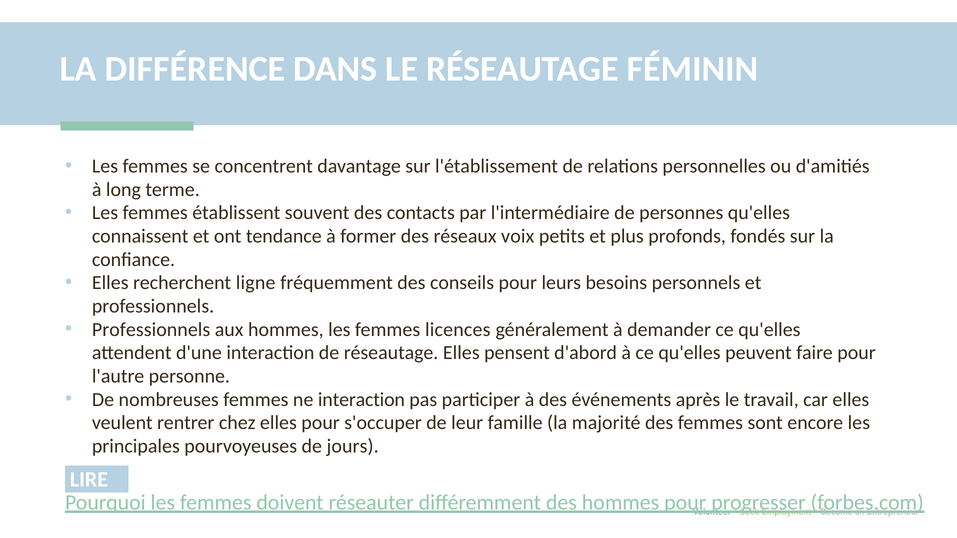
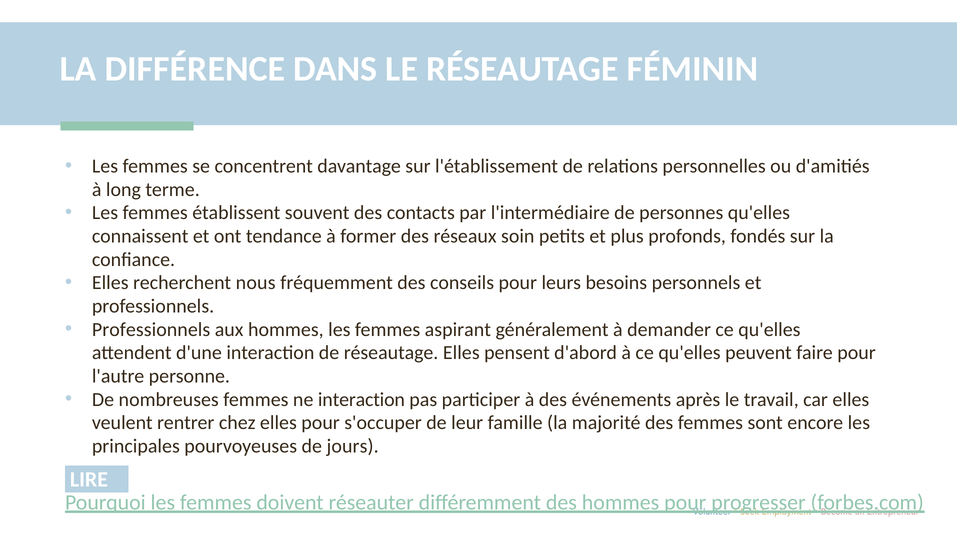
voix: voix -> soin (518, 236)
ligne: ligne -> nous (256, 283)
licences: licences -> aspirant (458, 330)
